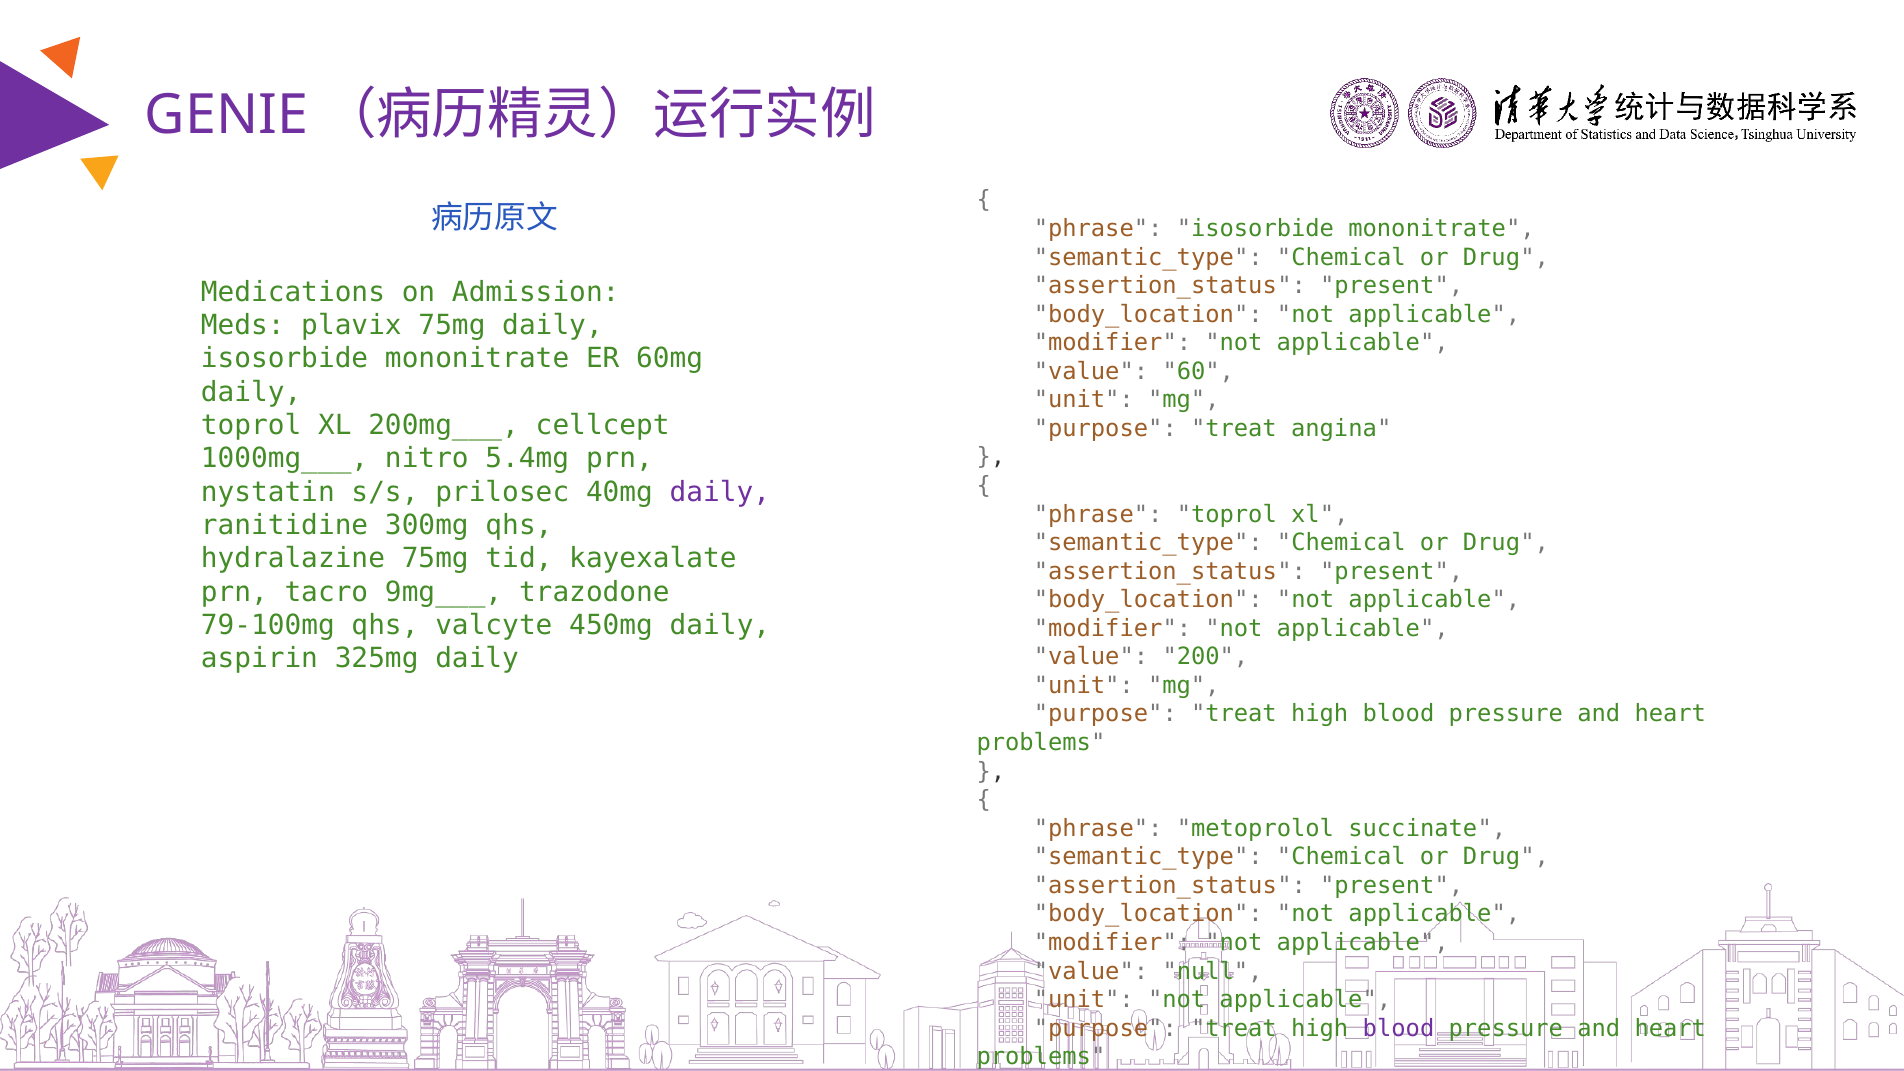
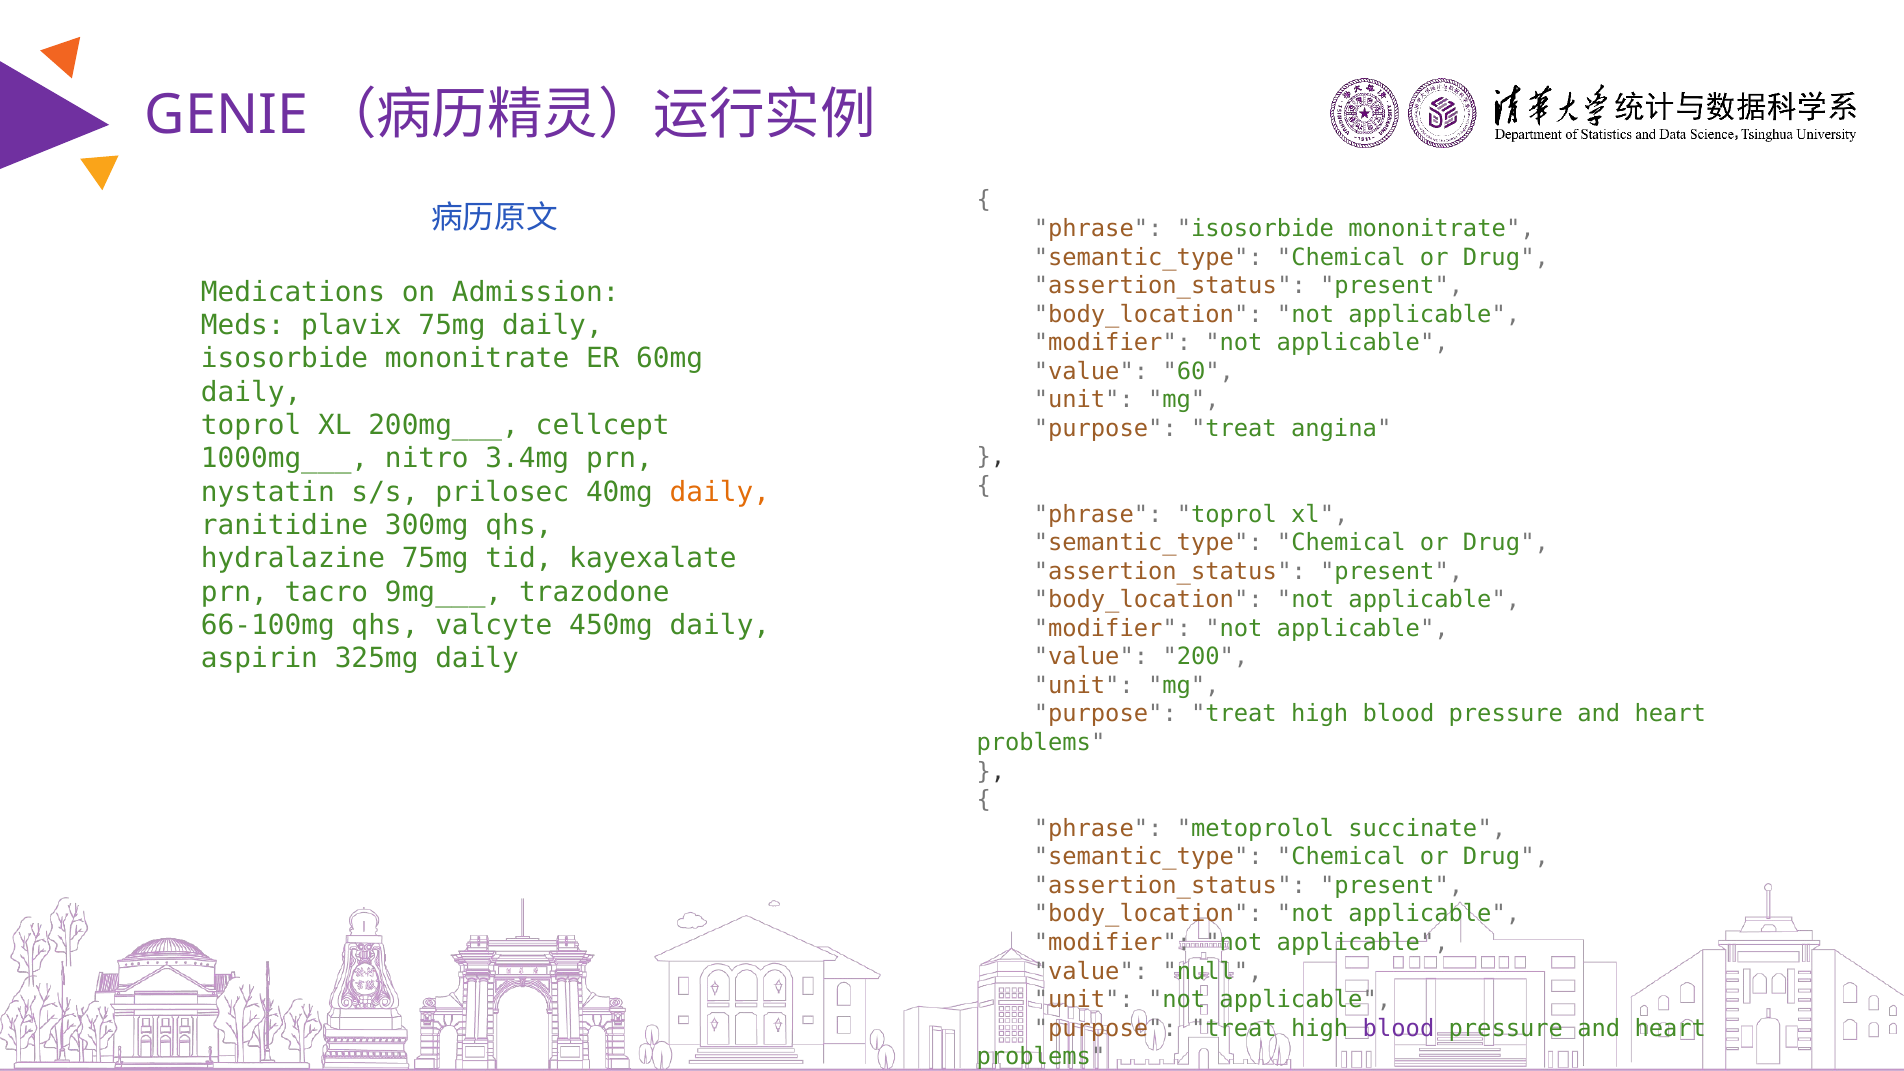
5.4mg: 5.4mg -> 3.4mg (527, 459)
daily colour: purple -> orange (720, 492)
79-100mg: 79-100mg -> 66-100mg (268, 625)
